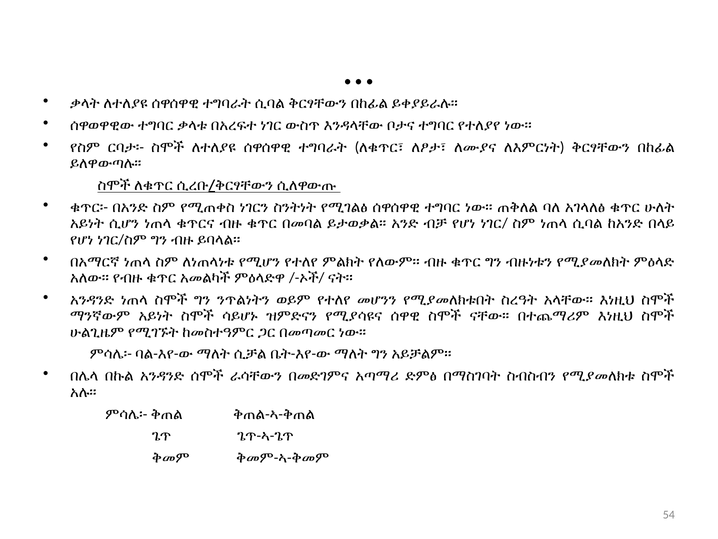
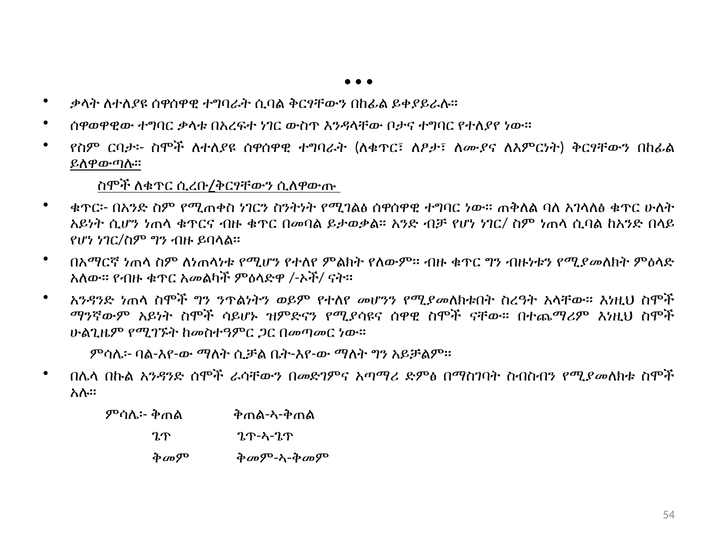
ይለዋውጣሉ፡፡ underline: none -> present (106, 163)
